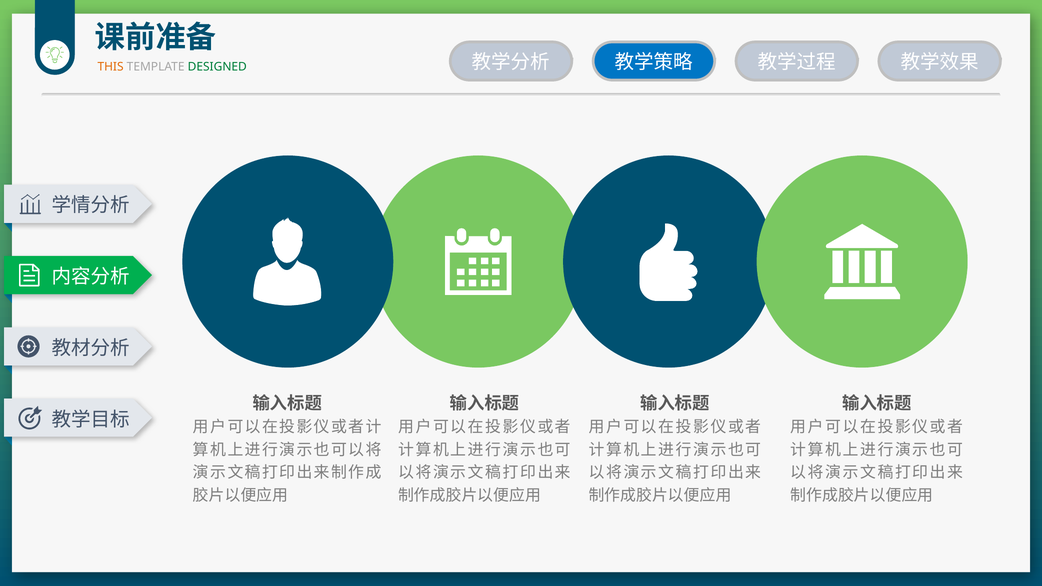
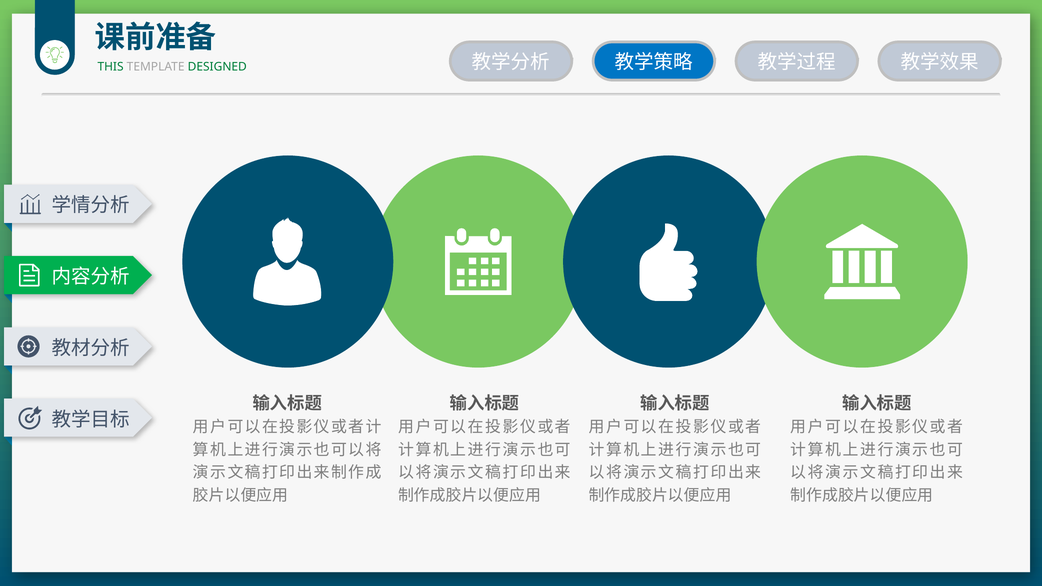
THIS colour: orange -> green (111, 67)
